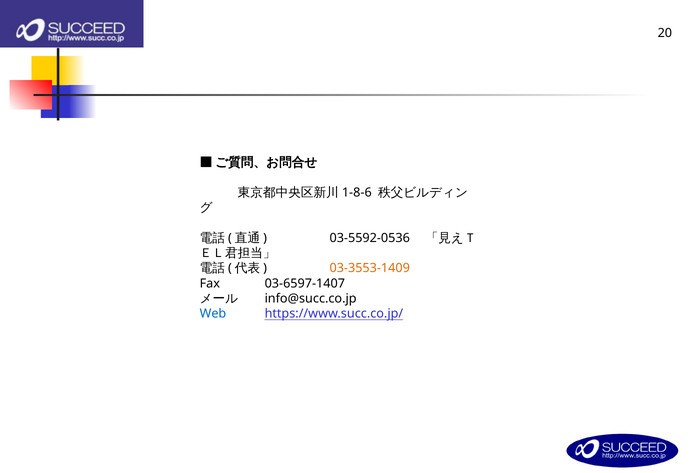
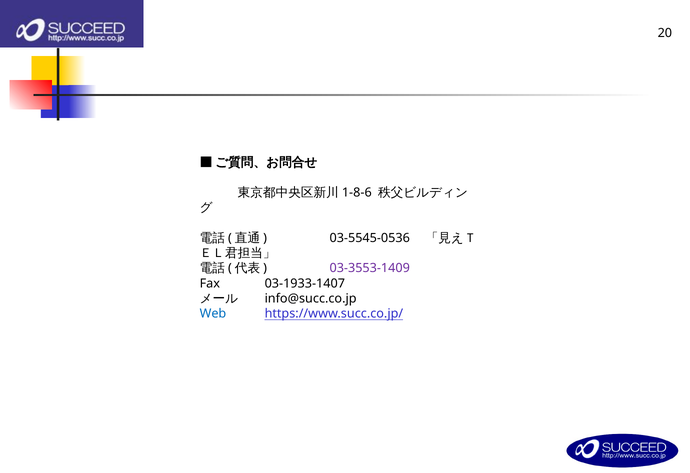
03-5592-0536: 03-5592-0536 -> 03-5545-0536 (370, 238)
03-3553-1409 colour: orange -> purple (370, 268)
03-6597-1407: 03-6597-1407 -> 03-1933-1407 (305, 283)
